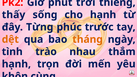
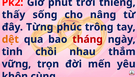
cho hạnh: hạnh -> nâng (103, 15)
trước: trước -> trông (99, 27)
tháng colour: orange -> red (88, 39)
trào: trào -> chồi (46, 52)
hạnh: hạnh -> vững (16, 64)
